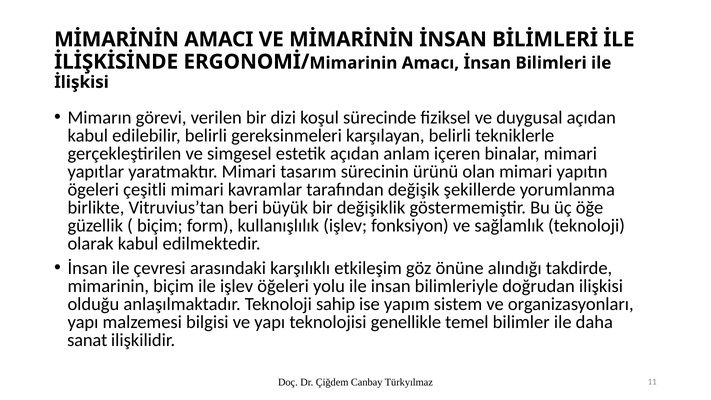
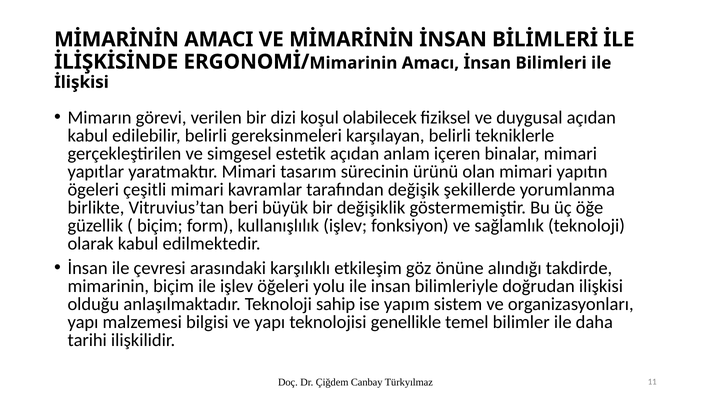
sürecinde: sürecinde -> olabilecek (380, 117)
sanat: sanat -> tarihi (87, 340)
